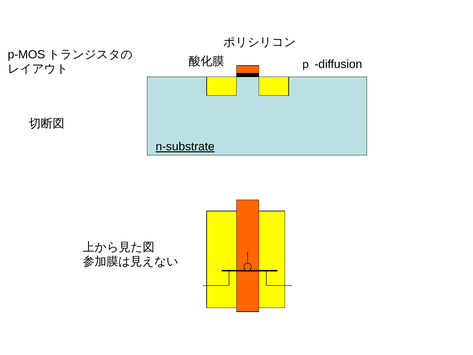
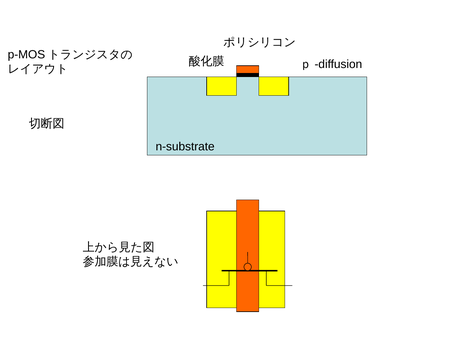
n-substrate underline: present -> none (185, 147)
